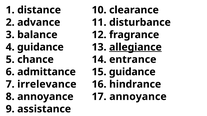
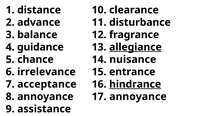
entrance: entrance -> nuisance (133, 60)
admittance: admittance -> irrelevance (46, 72)
15 guidance: guidance -> entrance (132, 72)
irrelevance: irrelevance -> acceptance (47, 85)
hindrance underline: none -> present (135, 85)
